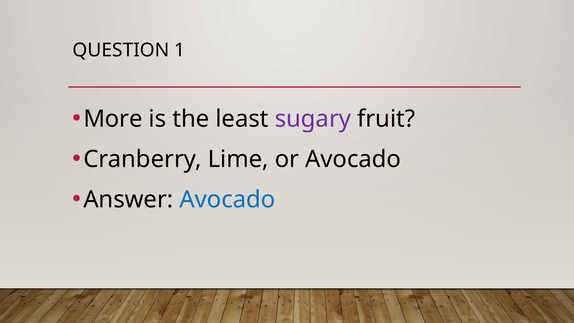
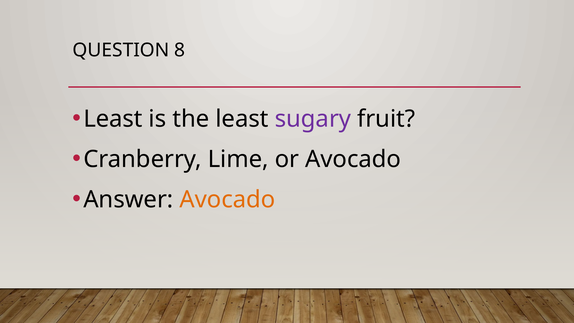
1: 1 -> 8 (180, 50)
More: More -> Least (113, 119)
Avocado colour: blue -> orange (227, 200)
